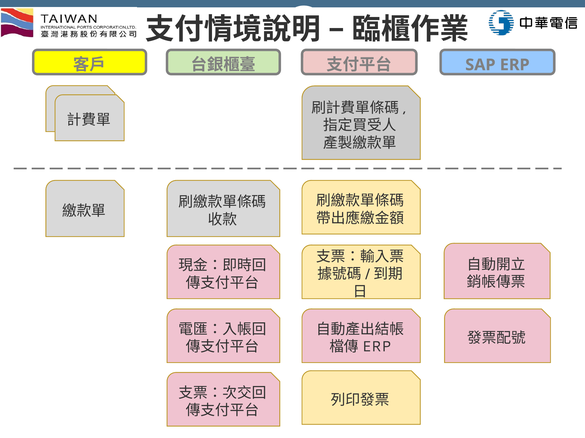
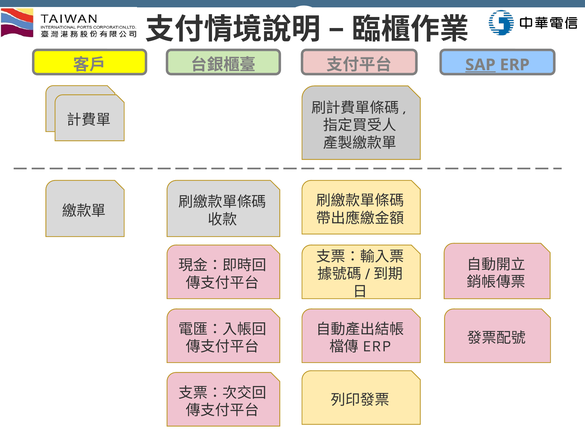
SAP underline: none -> present (480, 65)
